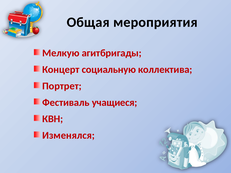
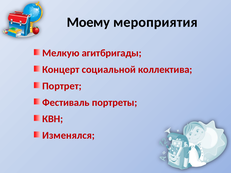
Общая: Общая -> Моему (88, 22)
социальную: социальную -> социальной (109, 70)
учащиеся: учащиеся -> портреты (115, 103)
